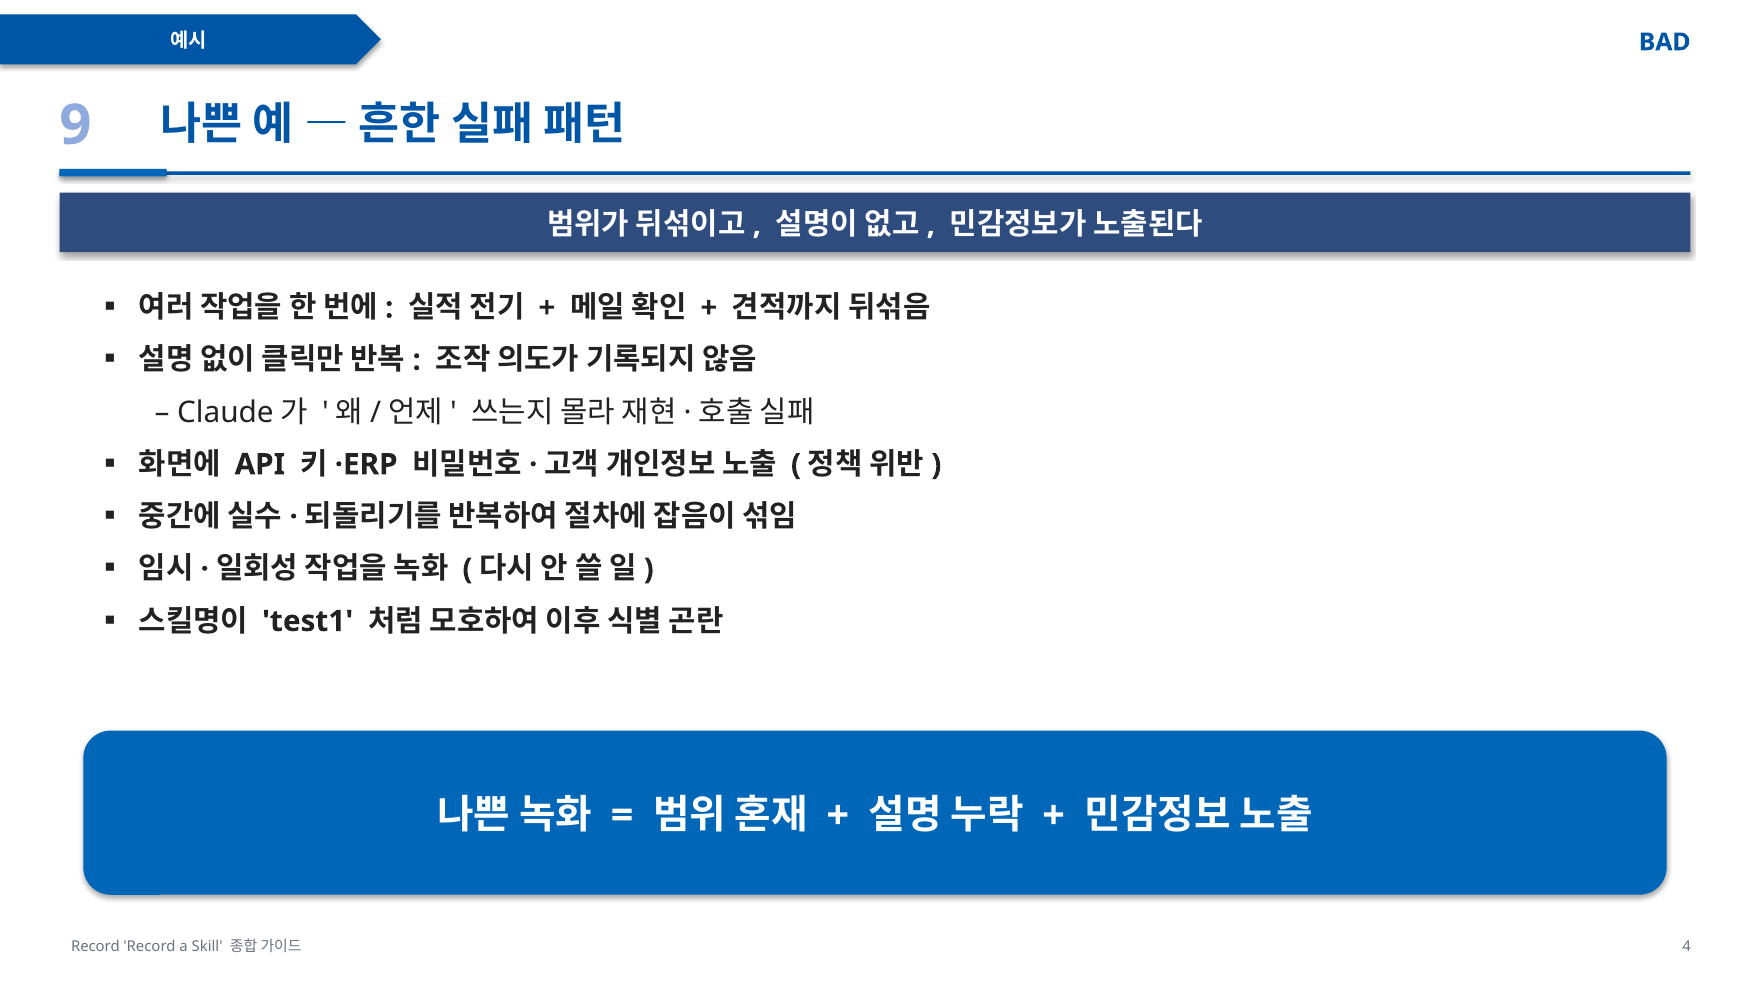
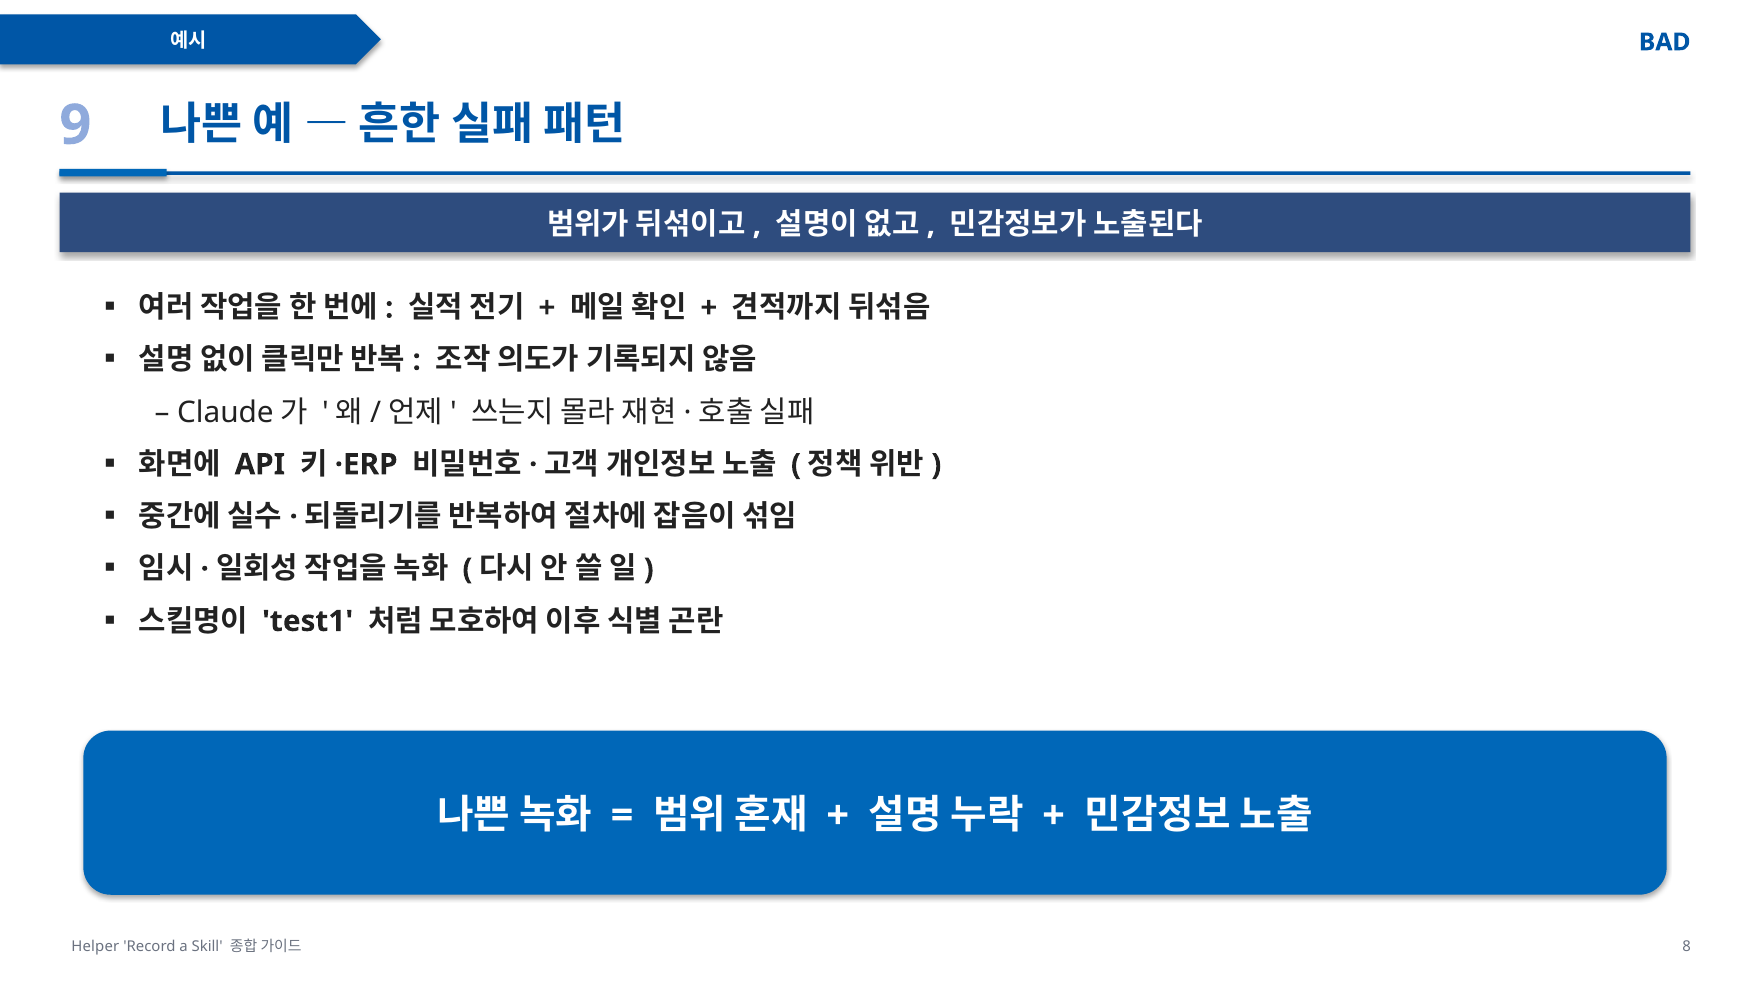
Record: Record -> Helper (95, 947)
4: 4 -> 8 (1687, 947)
